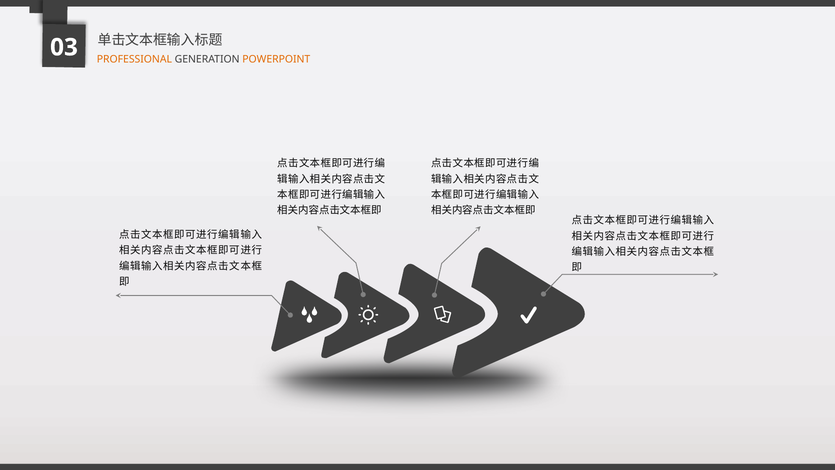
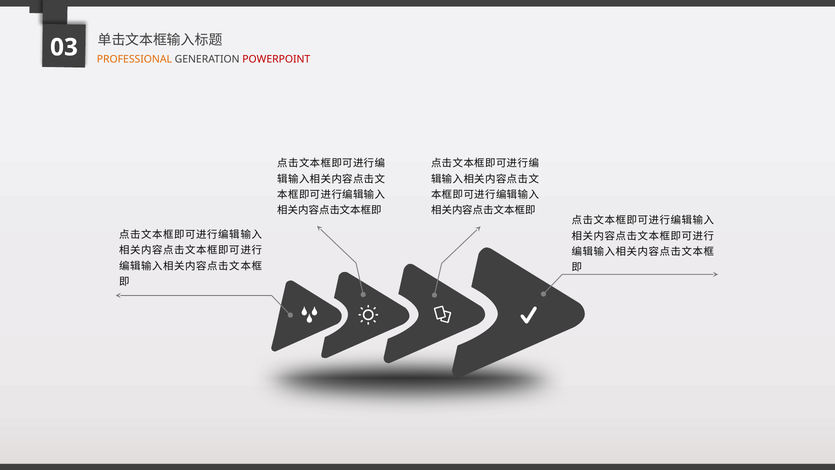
POWERPOINT colour: orange -> red (276, 59)
